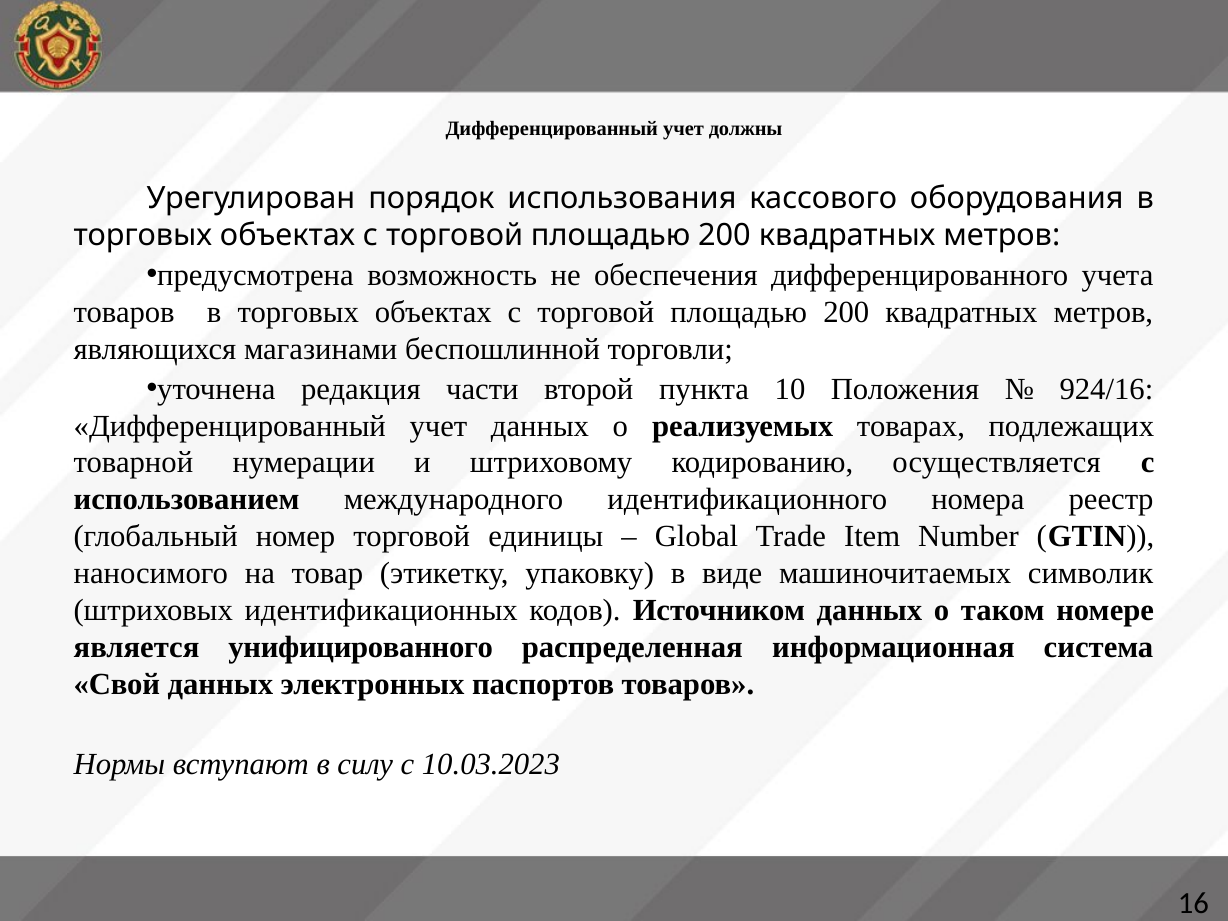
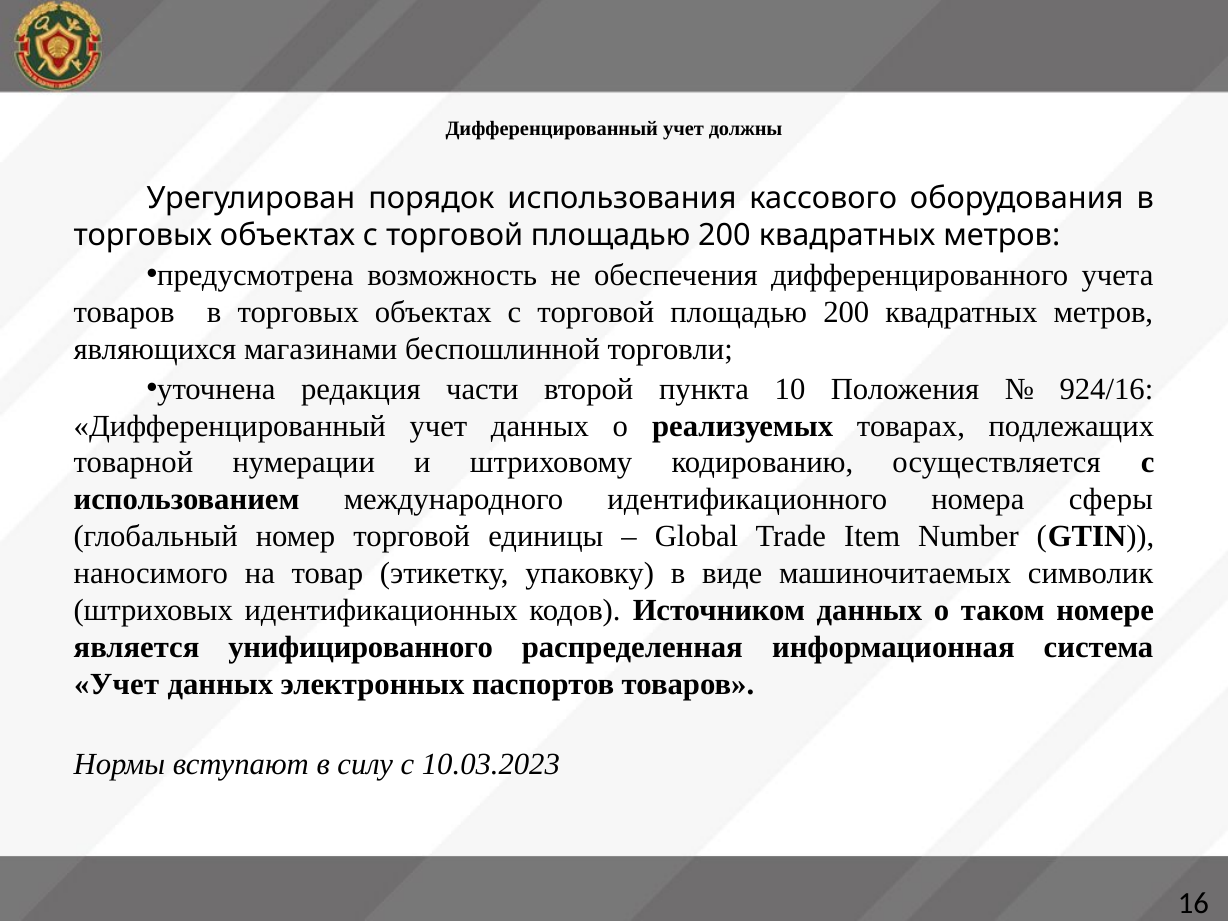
реестр: реестр -> сферы (1111, 500)
Свой: Свой -> Учет (117, 684)
